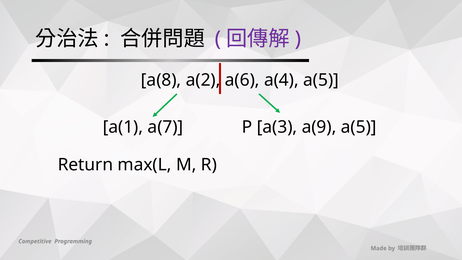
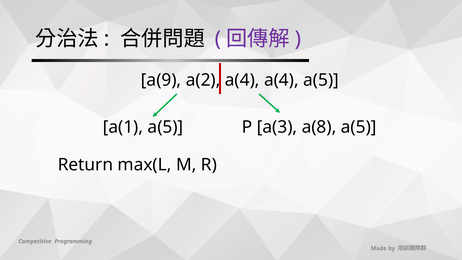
a(8: a(8 -> a(9 (161, 80)
a(2 a(6: a(6 -> a(4 (242, 80)
a(1 a(7: a(7 -> a(5 (165, 127)
a(9: a(9 -> a(8 (319, 127)
